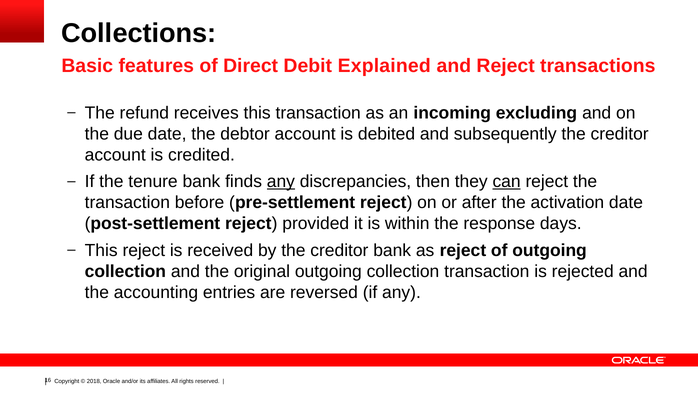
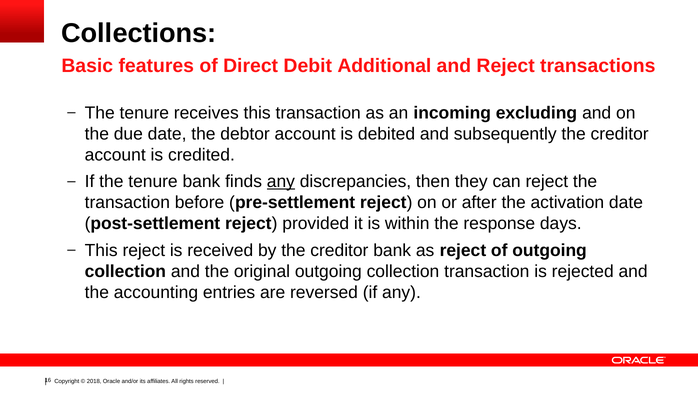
Explained: Explained -> Additional (384, 66)
refund: refund -> tenure (144, 113)
can underline: present -> none (507, 182)
